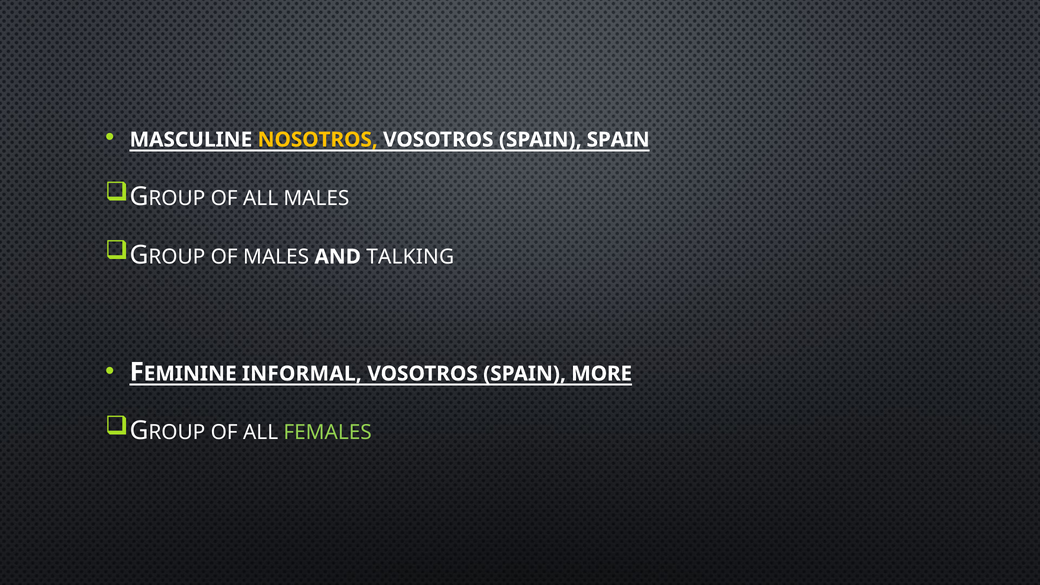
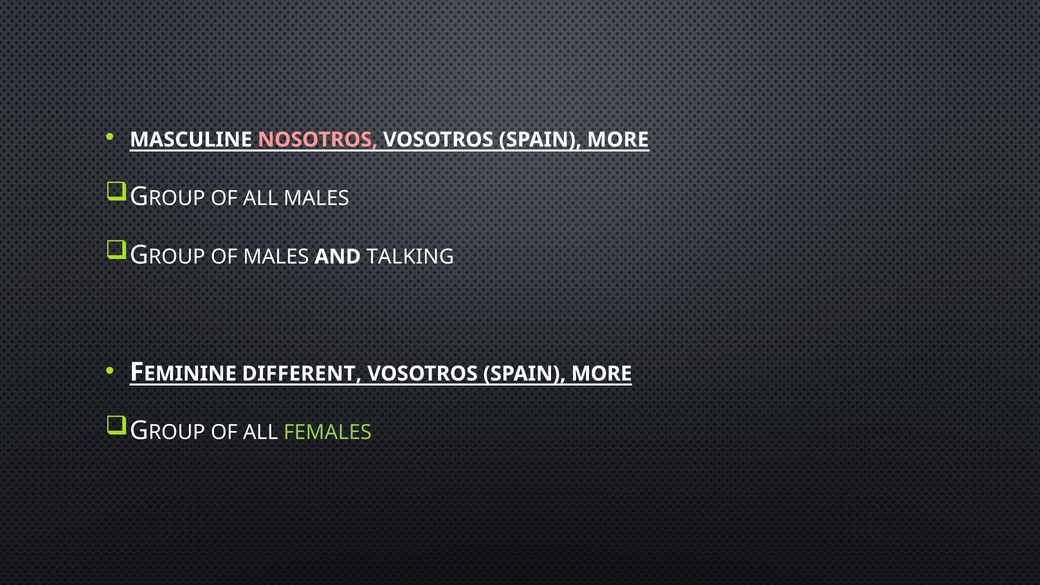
NOSOTROS colour: yellow -> pink (318, 140)
SPAIN: SPAIN -> MORE (618, 140)
INFORMAL: INFORMAL -> DIFFERENT (302, 374)
